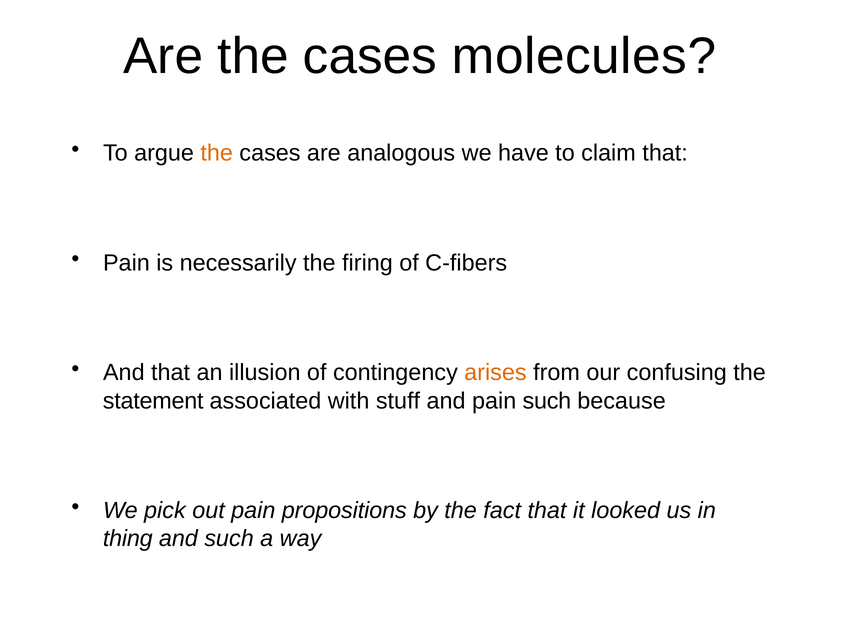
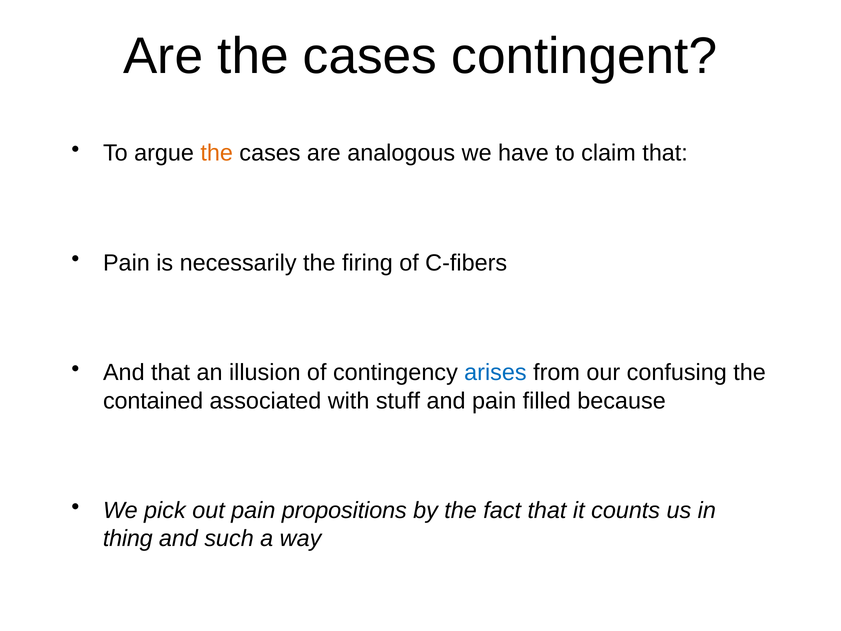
molecules: molecules -> contingent (584, 56)
arises colour: orange -> blue (495, 373)
statement: statement -> contained (153, 401)
pain such: such -> filled (547, 401)
looked: looked -> counts (626, 510)
